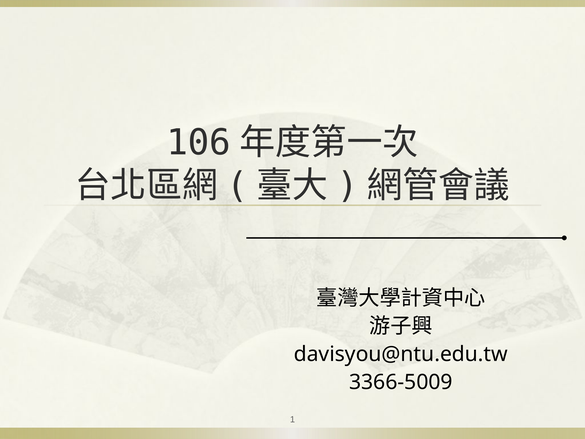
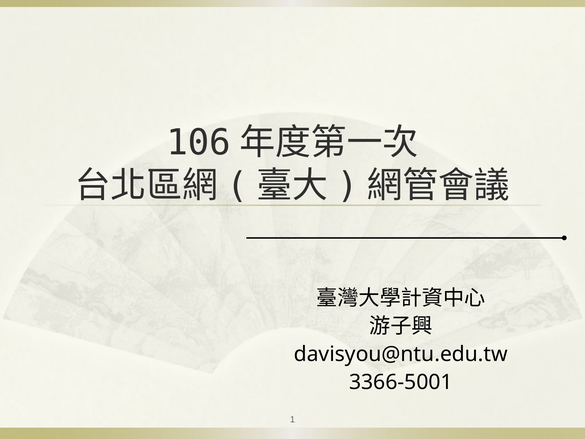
3366-5009: 3366-5009 -> 3366-5001 (401, 382)
